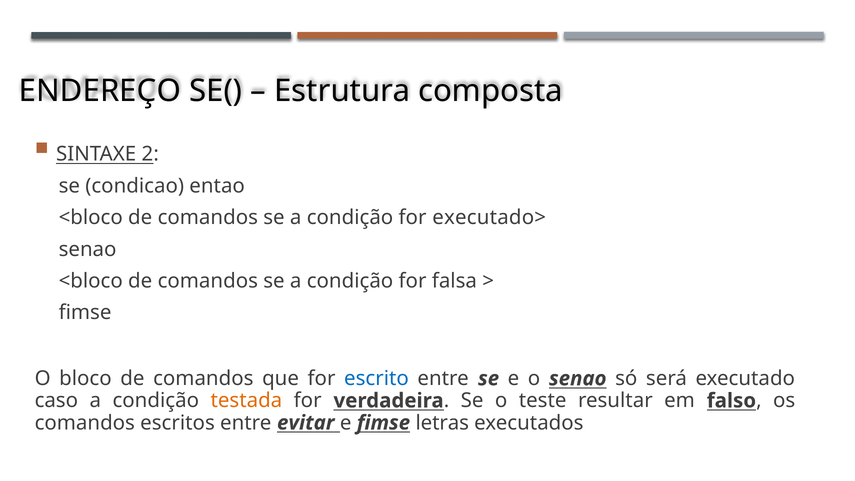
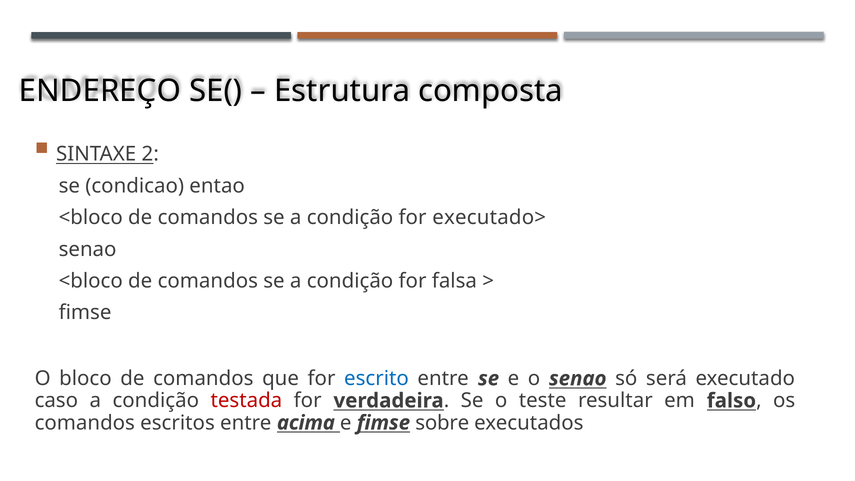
testada colour: orange -> red (246, 401)
evitar: evitar -> acima (306, 423)
letras: letras -> sobre (442, 423)
